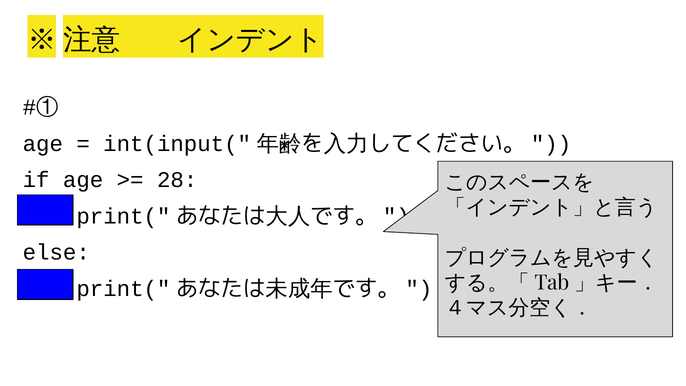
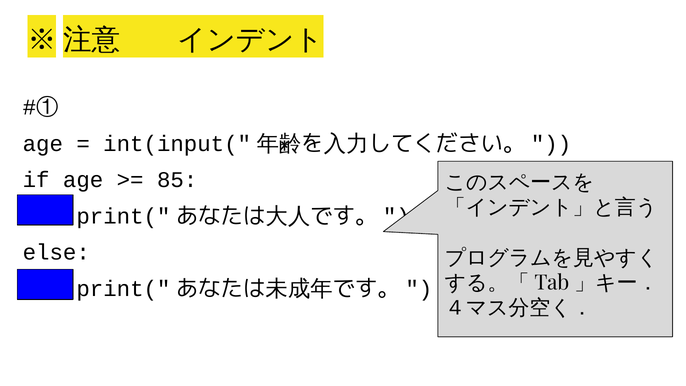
28: 28 -> 85 (177, 180)
